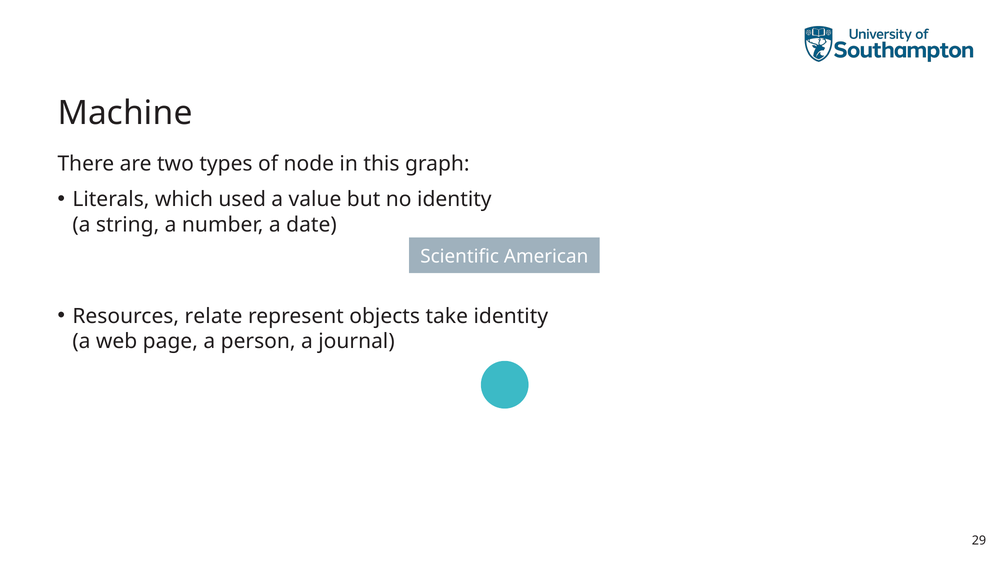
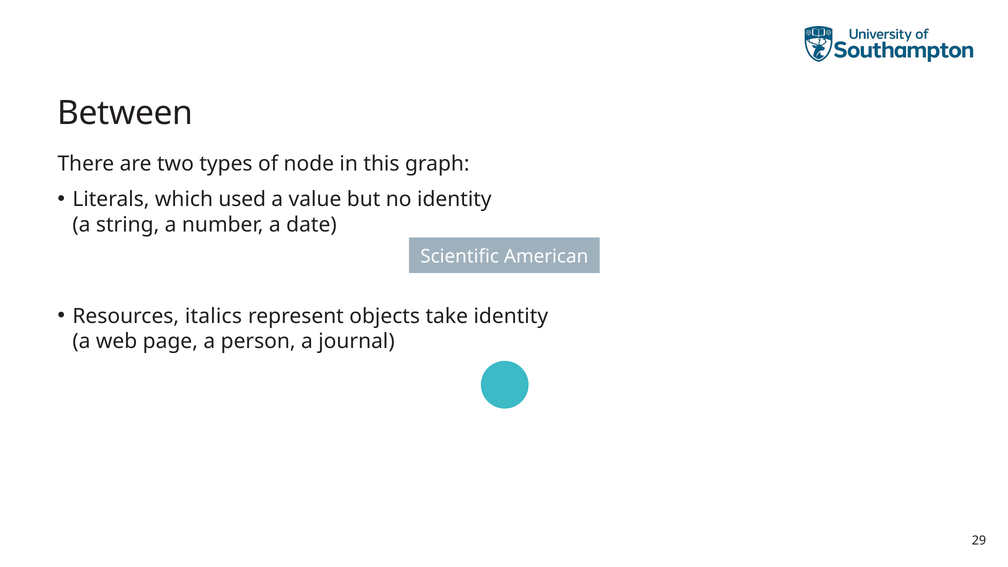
Machine: Machine -> Between (125, 113)
relate: relate -> italics (213, 316)
